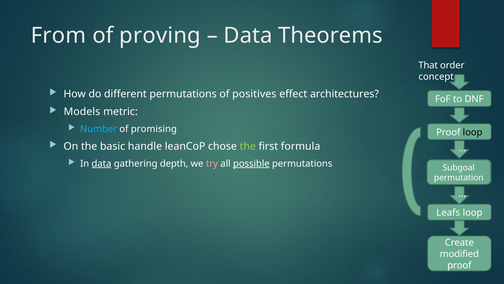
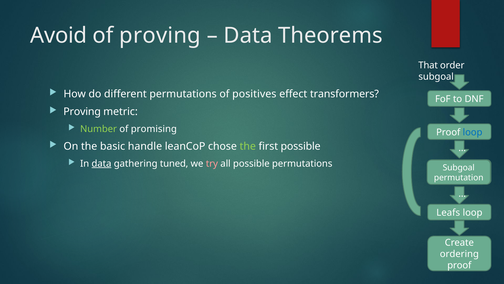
From: From -> Avoid (59, 35)
concept: concept -> subgoal (436, 76)
architectures: architectures -> transformers (344, 94)
Models: Models -> Proving (82, 112)
Number colour: light blue -> light green (99, 129)
loop colour: black -> blue (473, 132)
first formula: formula -> possible (301, 146)
depth: depth -> tuned (174, 163)
possible underline: present -> none (251, 163)
modified: modified -> ordering (459, 254)
